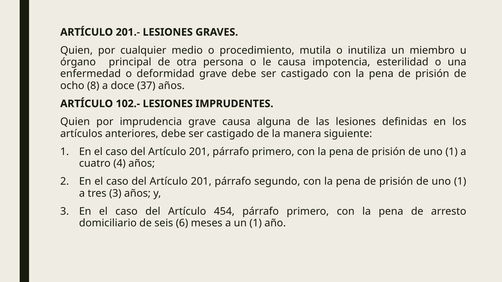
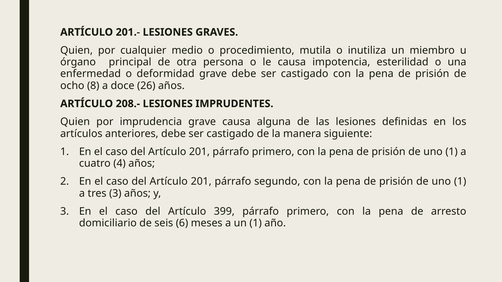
37: 37 -> 26 (146, 86)
102.-: 102.- -> 208.- (128, 104)
454: 454 -> 399 (224, 212)
